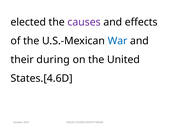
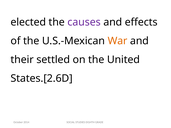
War colour: blue -> orange (118, 41)
during: during -> settled (53, 60)
States.[4.6D: States.[4.6D -> States.[2.6D (42, 79)
